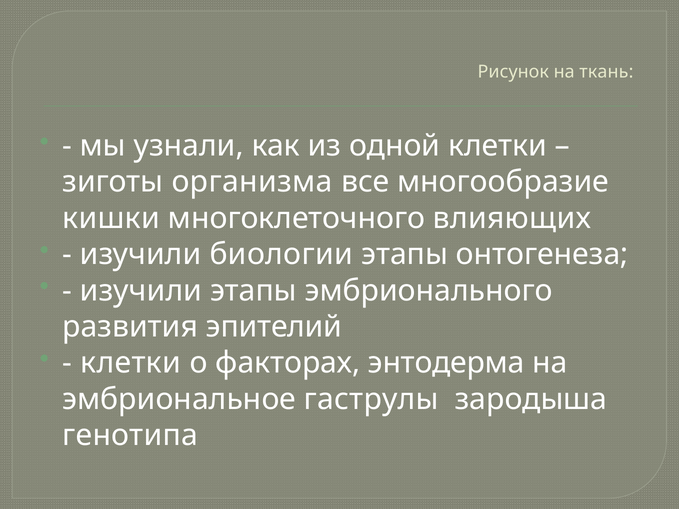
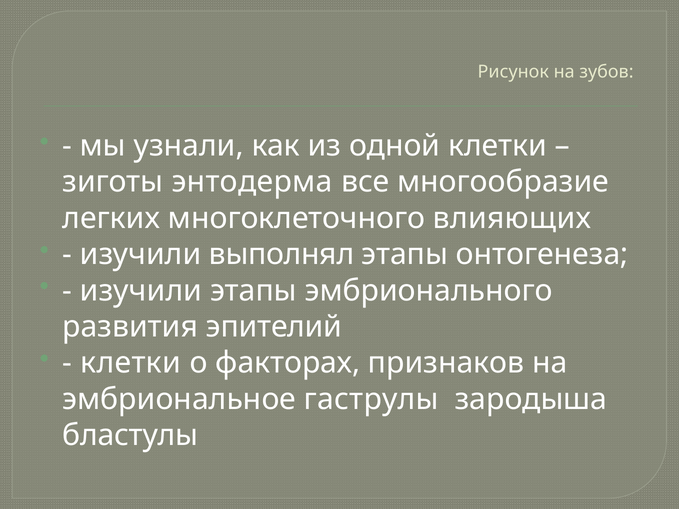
ткань: ткань -> зубов (606, 72)
организма: организма -> энтодерма (252, 182)
кишки: кишки -> легких (111, 218)
биологии: биологии -> выполнял (282, 254)
энтодерма: энтодерма -> признаков (446, 363)
генотипа: генотипа -> бластулы (130, 436)
